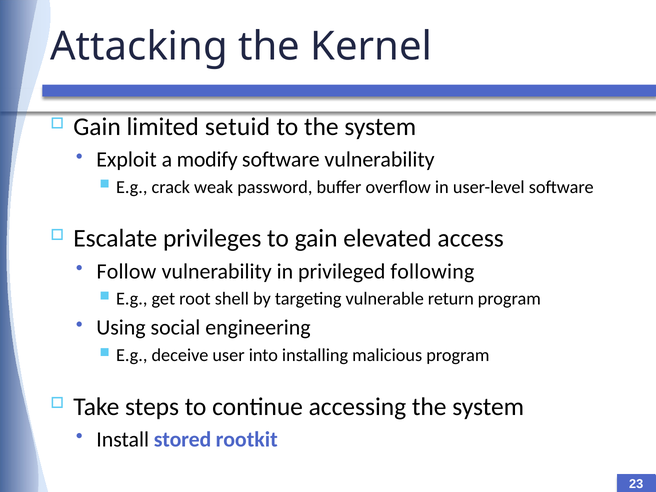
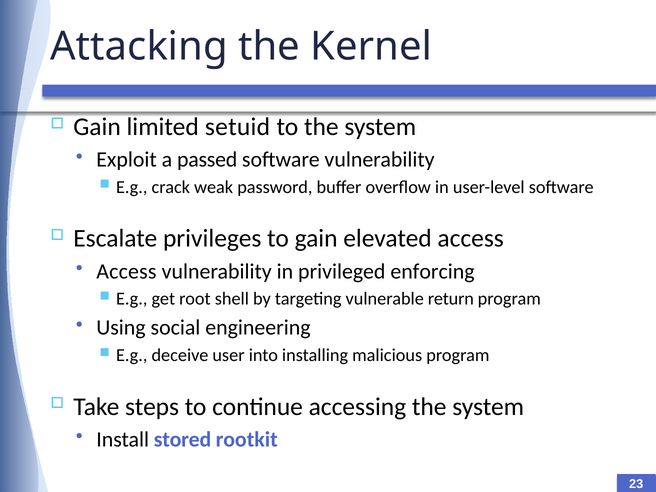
modify: modify -> passed (207, 160)
Follow: Follow -> Access (126, 271)
following: following -> enforcing (432, 271)
